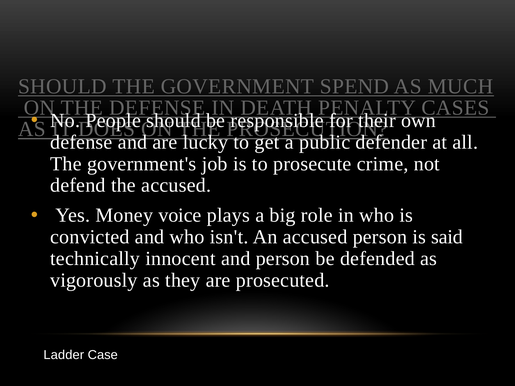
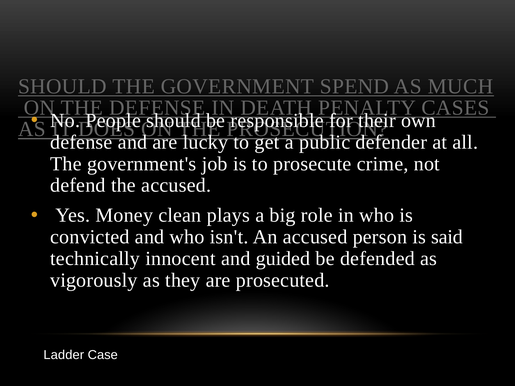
voice: voice -> clean (180, 215)
and person: person -> guided (283, 259)
